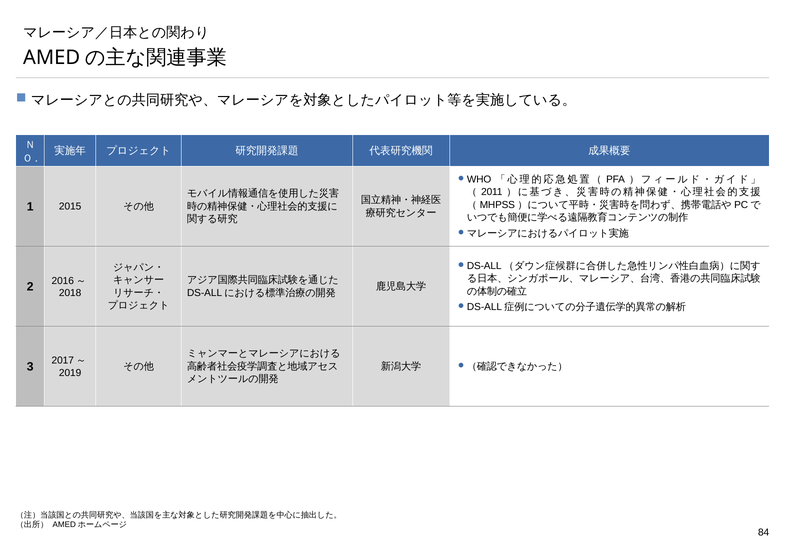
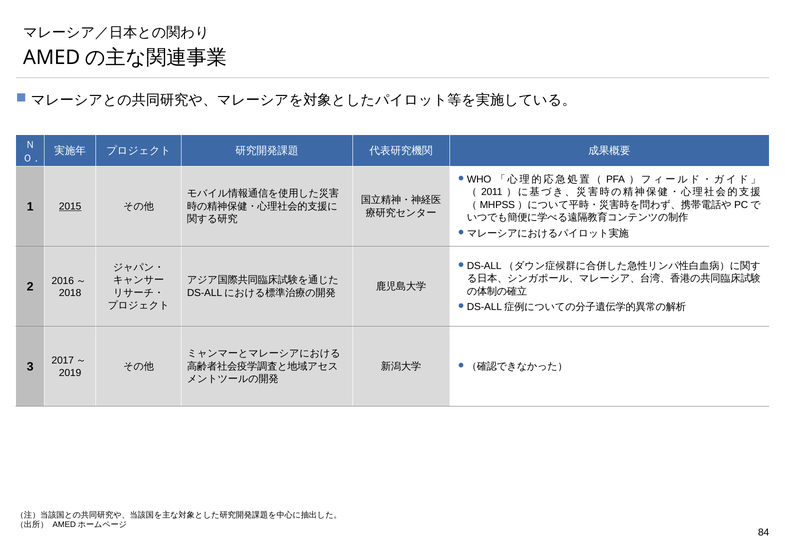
2015 underline: none -> present (70, 206)
